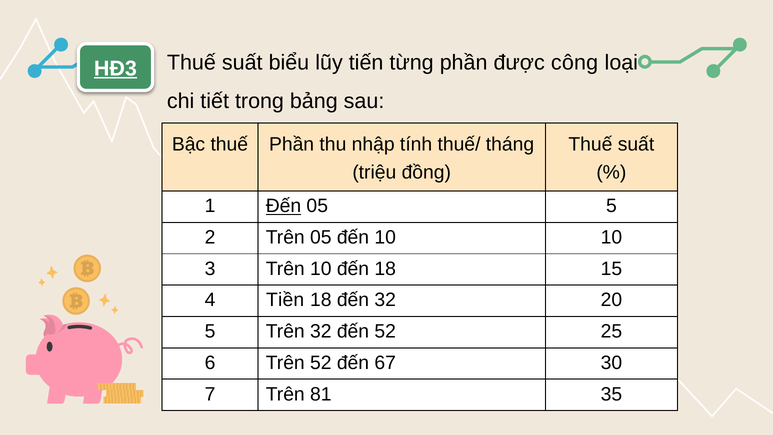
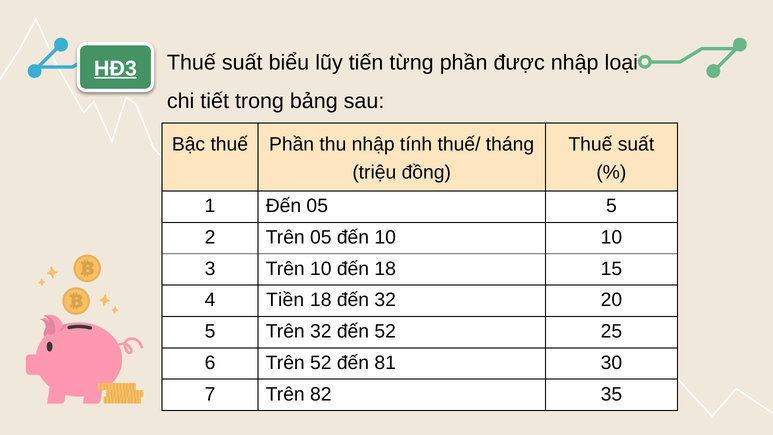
được công: công -> nhập (575, 63)
Đến underline: present -> none (283, 206)
67: 67 -> 81 (385, 363)
81: 81 -> 82 (321, 394)
